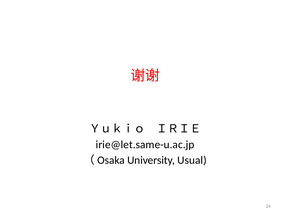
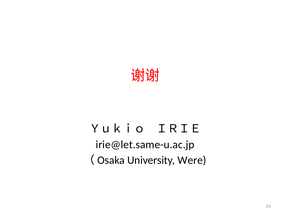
Usual: Usual -> Were (192, 160)
